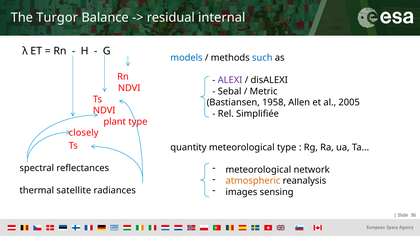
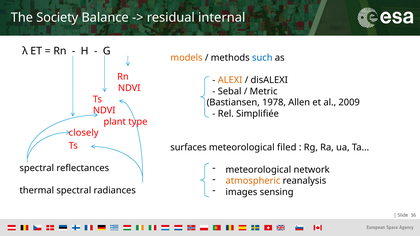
Turgor: Turgor -> Society (57, 18)
models colour: blue -> orange (186, 58)
ALEXI colour: purple -> orange (230, 80)
1958: 1958 -> 1978 (274, 103)
2005: 2005 -> 2009 (349, 103)
quantity: quantity -> surfaces (188, 147)
meteorological type: type -> filed (287, 147)
thermal satellite: satellite -> spectral (74, 191)
